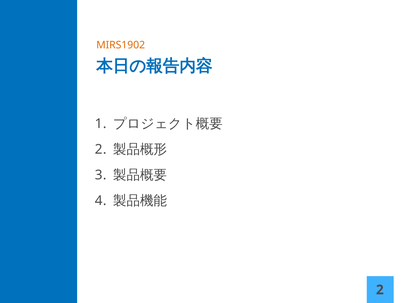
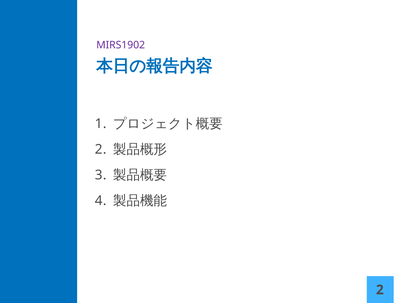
MIRS1902 colour: orange -> purple (121, 45)
